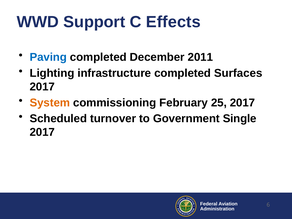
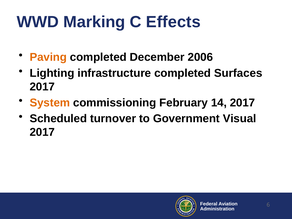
Support: Support -> Marking (94, 22)
Paving colour: blue -> orange (48, 57)
2011: 2011 -> 2006 (200, 57)
25: 25 -> 14 (219, 103)
Single: Single -> Visual (240, 119)
